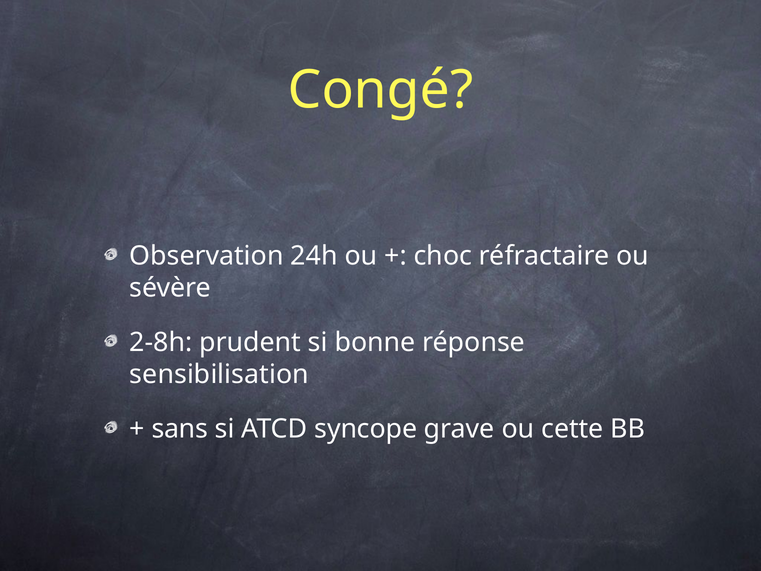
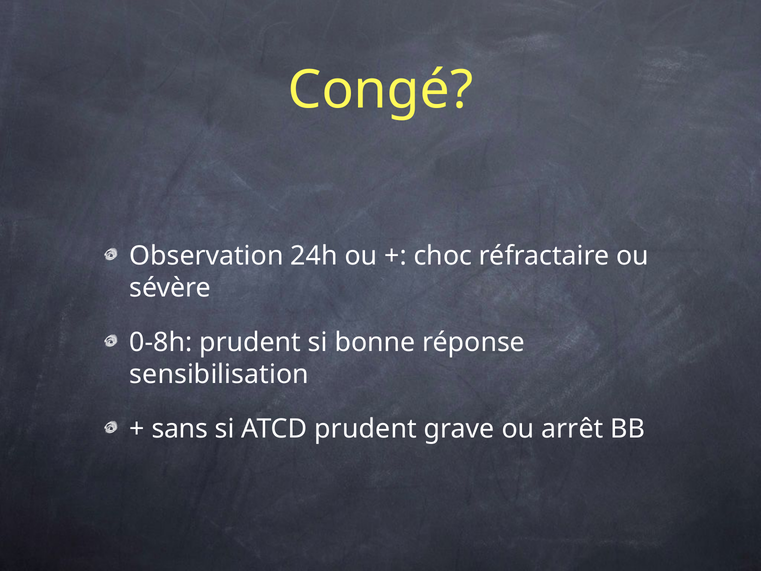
2-8h: 2-8h -> 0-8h (161, 342)
ATCD syncope: syncope -> prudent (366, 429)
cette: cette -> arrêt (572, 429)
